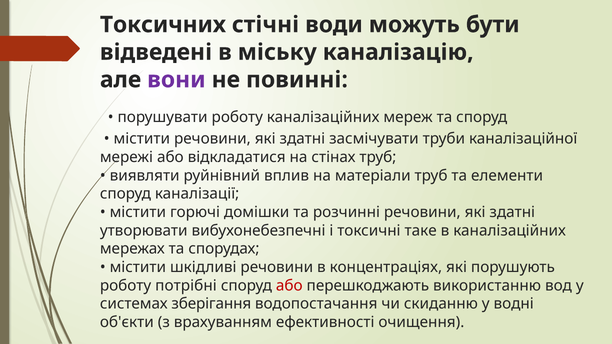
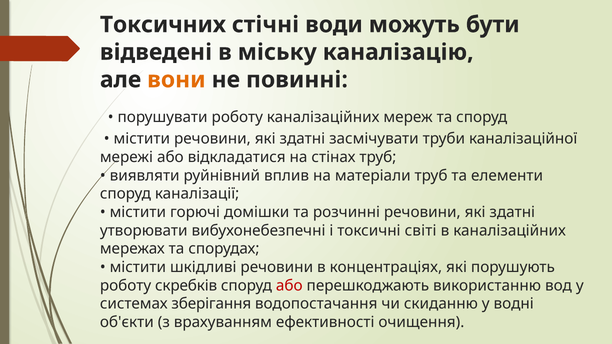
вони colour: purple -> orange (176, 80)
таке: таке -> світі (421, 231)
потрібні: потрібні -> скребків (186, 286)
